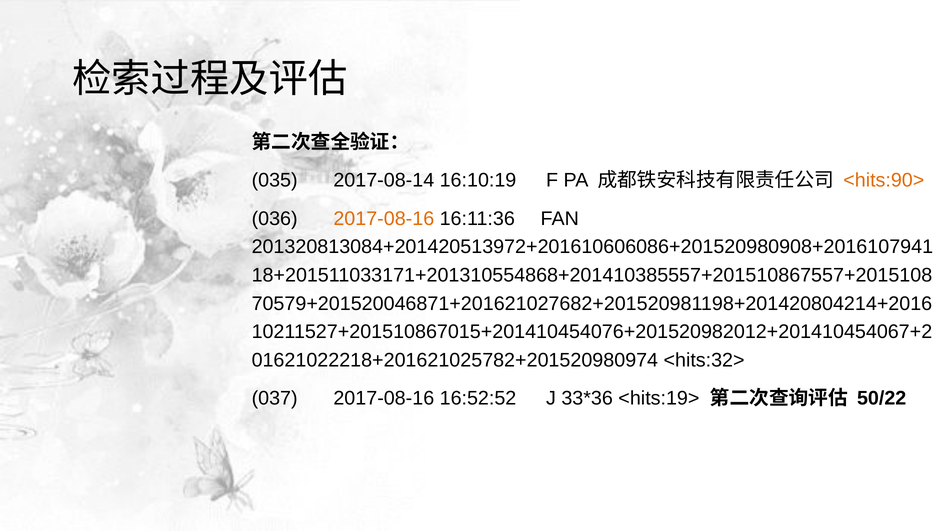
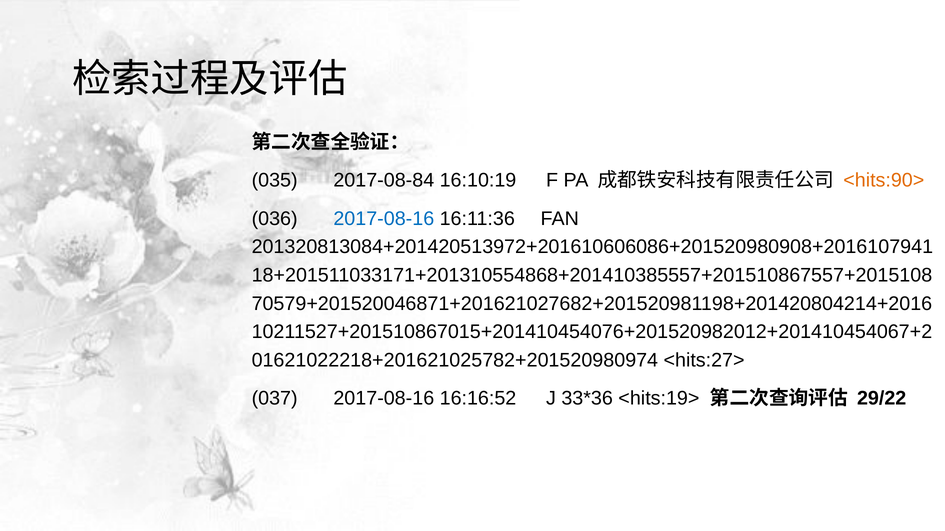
2017-08-14: 2017-08-14 -> 2017-08-84 (384, 181)
2017-08-16 colour: orange -> blue (384, 219)
<hits:32>: <hits:32> -> <hits:27> (704, 361)
16:52:52: 16:52:52 -> 16:16:52 (478, 399)
50/22: 50/22 -> 29/22 (882, 399)
